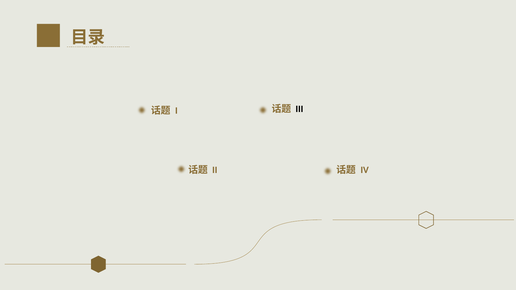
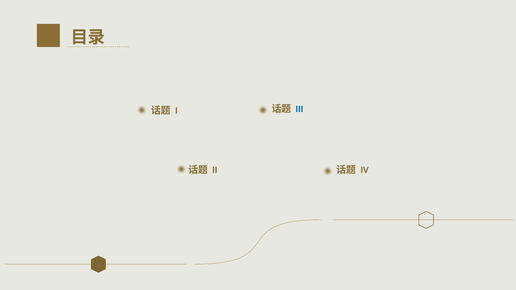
III colour: black -> blue (299, 109)
